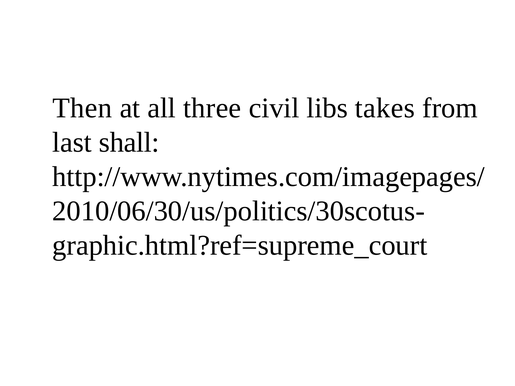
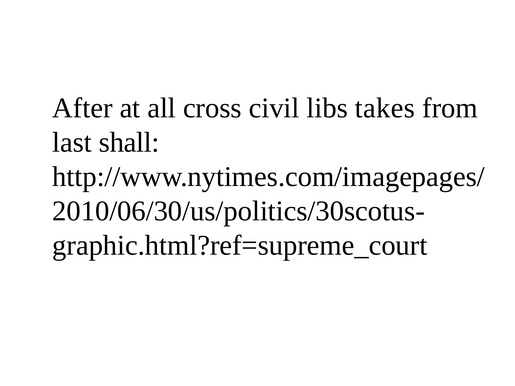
Then: Then -> After (82, 108)
three: three -> cross (212, 108)
